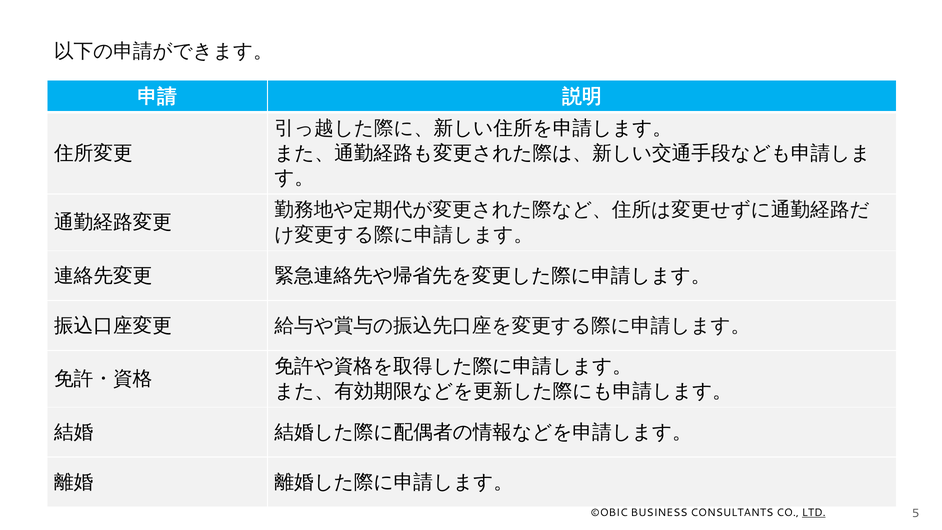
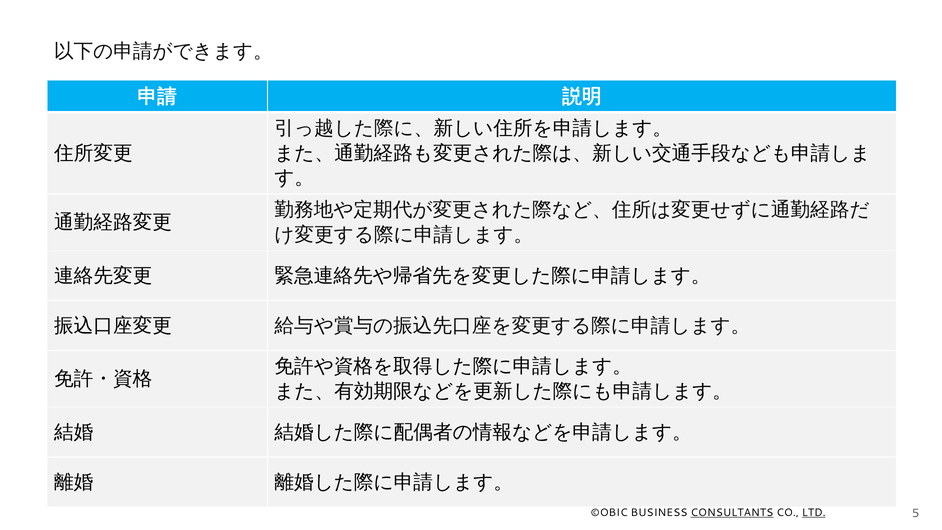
CONSULTANTS underline: none -> present (732, 512)
